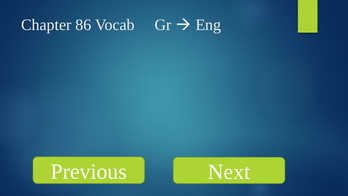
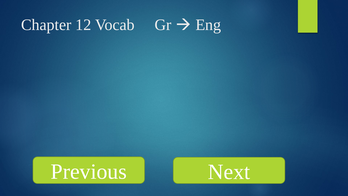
86: 86 -> 12 (83, 25)
